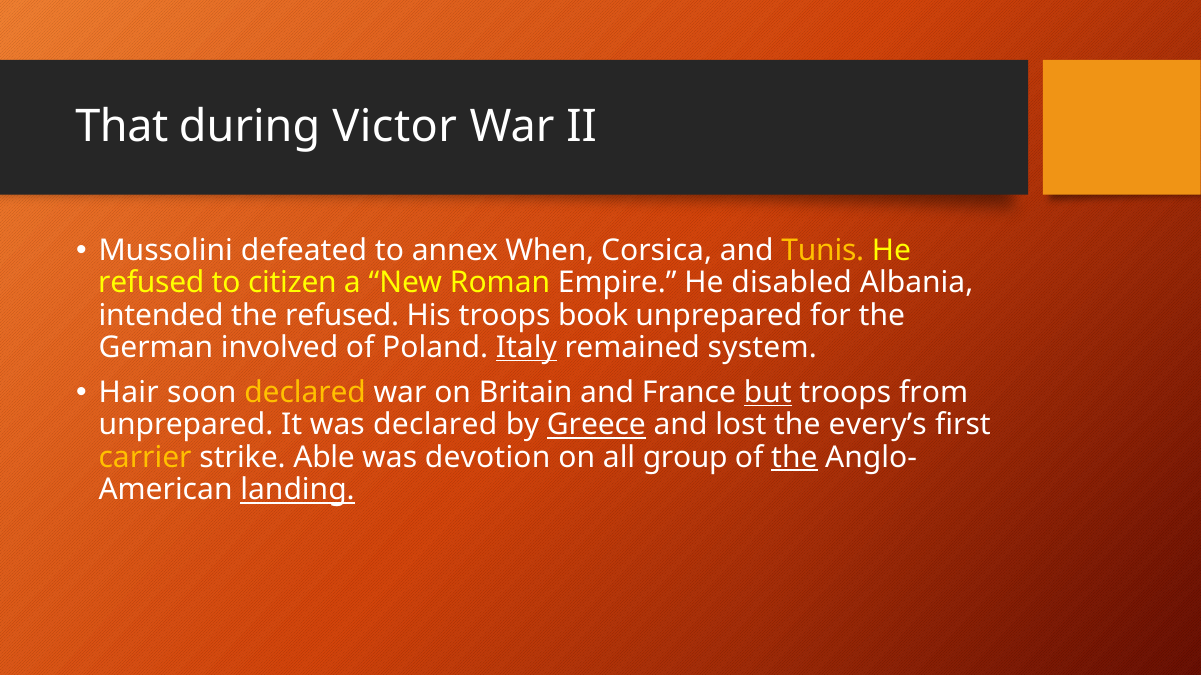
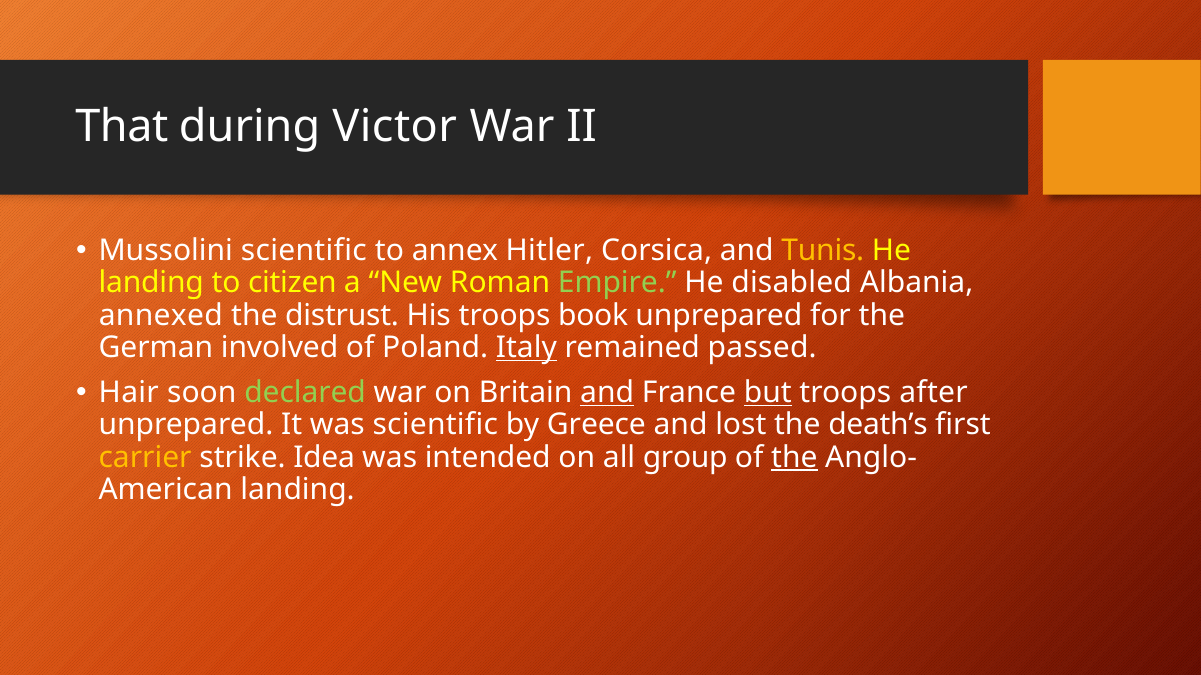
Mussolini defeated: defeated -> scientific (304, 251)
When: When -> Hitler (549, 251)
refused: refused -> landing (151, 283)
Empire colour: white -> light green (617, 283)
intended: intended -> annexed (161, 316)
the refused: refused -> distrust (342, 316)
system: system -> passed (762, 348)
declared colour: yellow -> light green (305, 393)
and underline: none -> present (607, 393)
from: from -> after (934, 393)
was declared: declared -> scientific (435, 425)
Greece underline: present -> none (596, 425)
every’s: every’s -> death’s (878, 425)
Able: Able -> Idea (324, 458)
devotion: devotion -> intended (488, 458)
landing underline: present -> none (298, 490)
